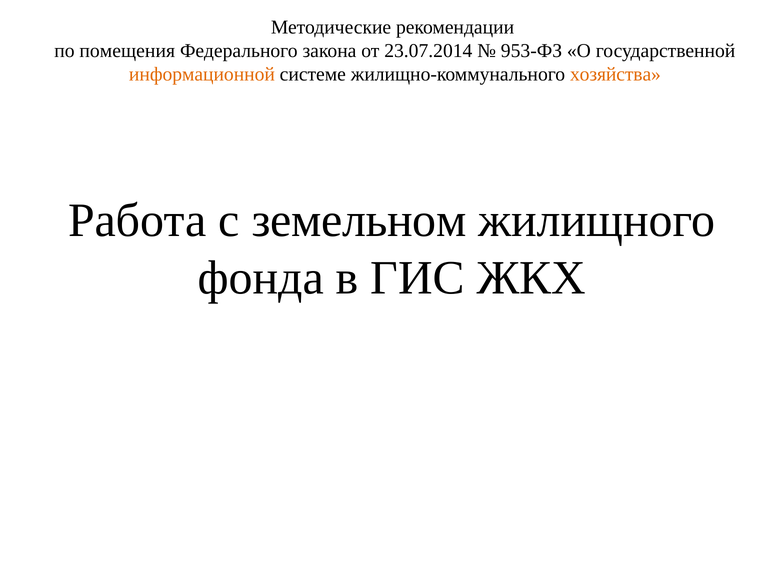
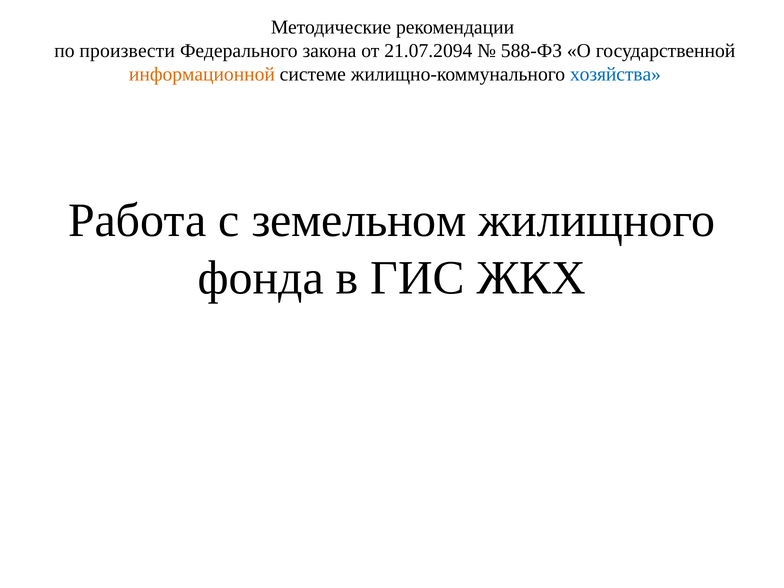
помещения: помещения -> произвести (127, 51)
23.07.2014: 23.07.2014 -> 21.07.2094 (428, 51)
953-ФЗ: 953-ФЗ -> 588-ФЗ (531, 51)
хозяйства colour: orange -> blue (615, 74)
